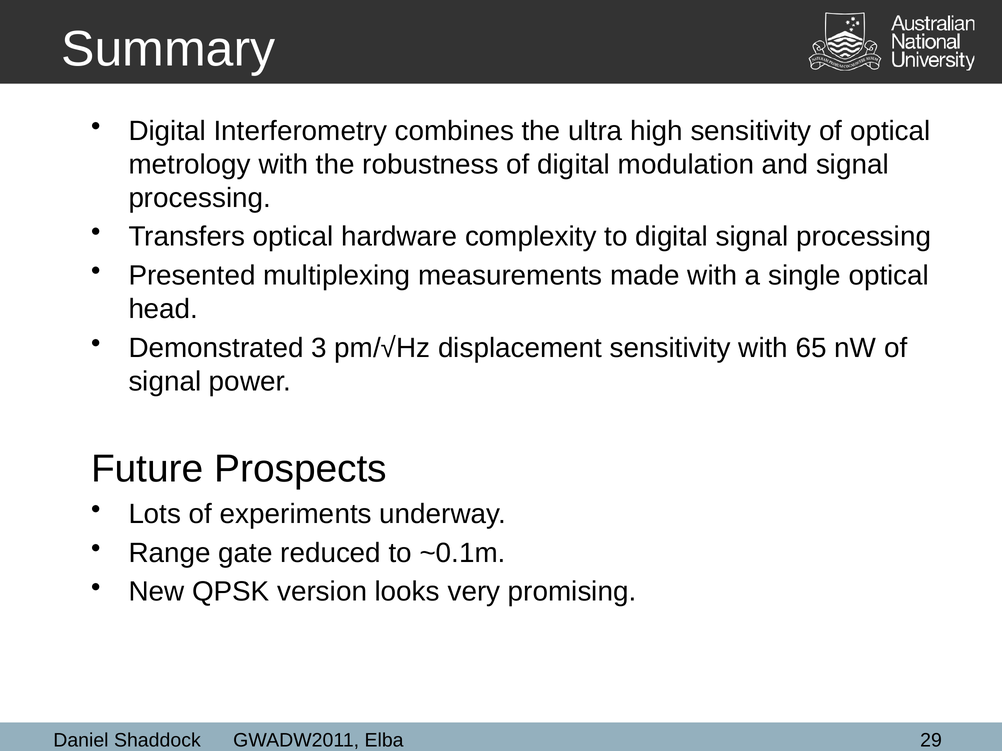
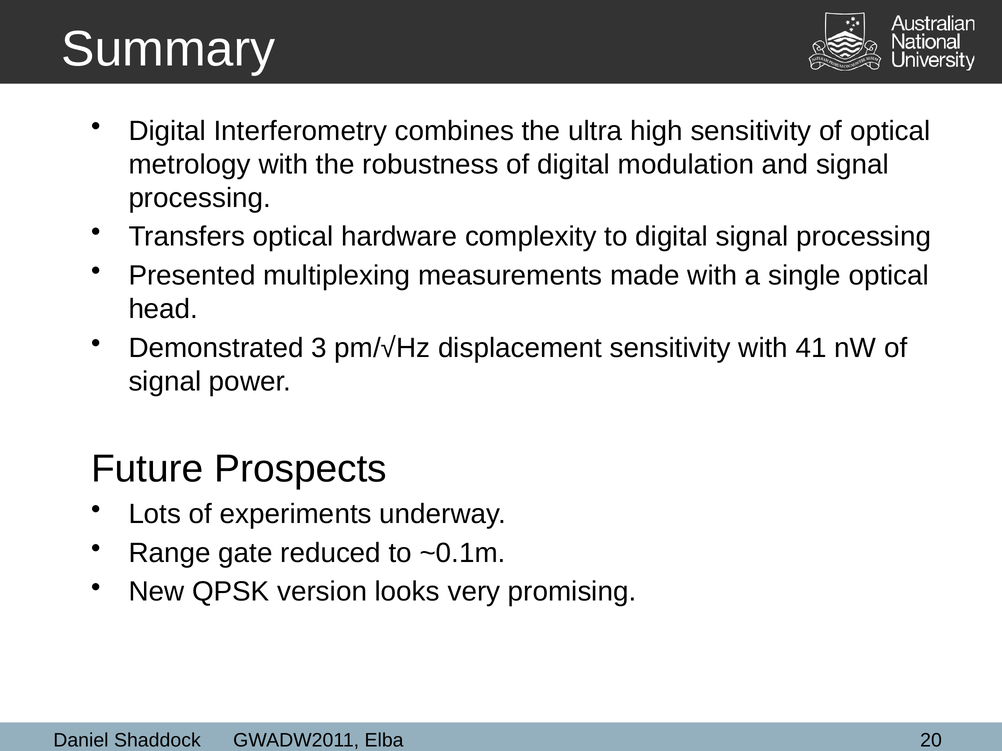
65: 65 -> 41 (811, 348)
29: 29 -> 20 (931, 741)
